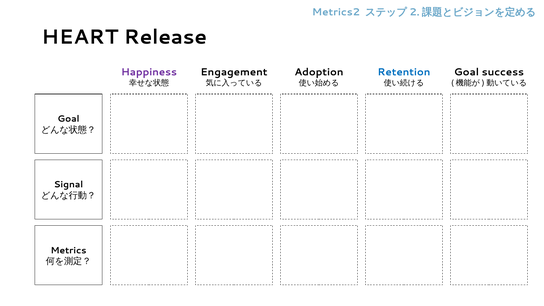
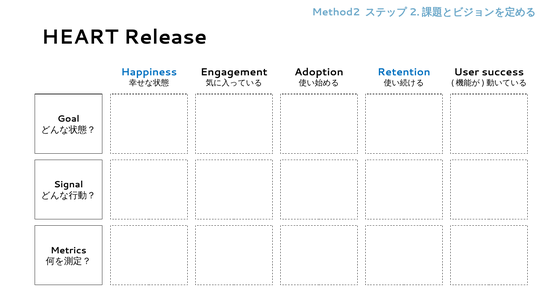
Metrics2: Metrics2 -> Method2 (336, 12)
Happiness colour: purple -> blue (149, 72)
Goal: Goal -> User (467, 72)
